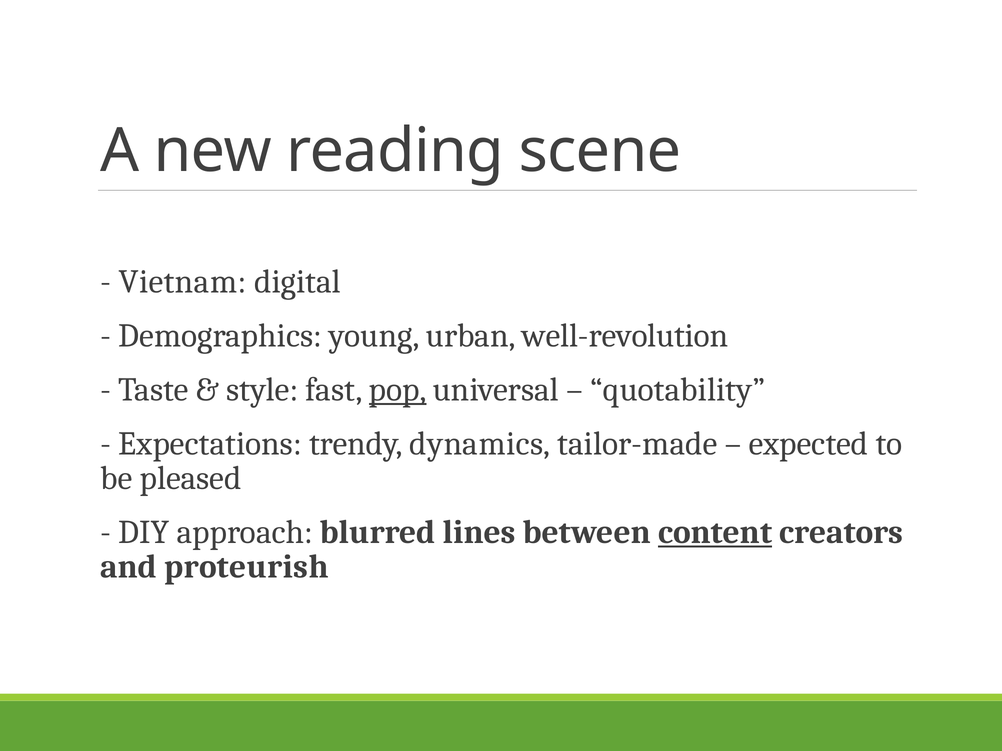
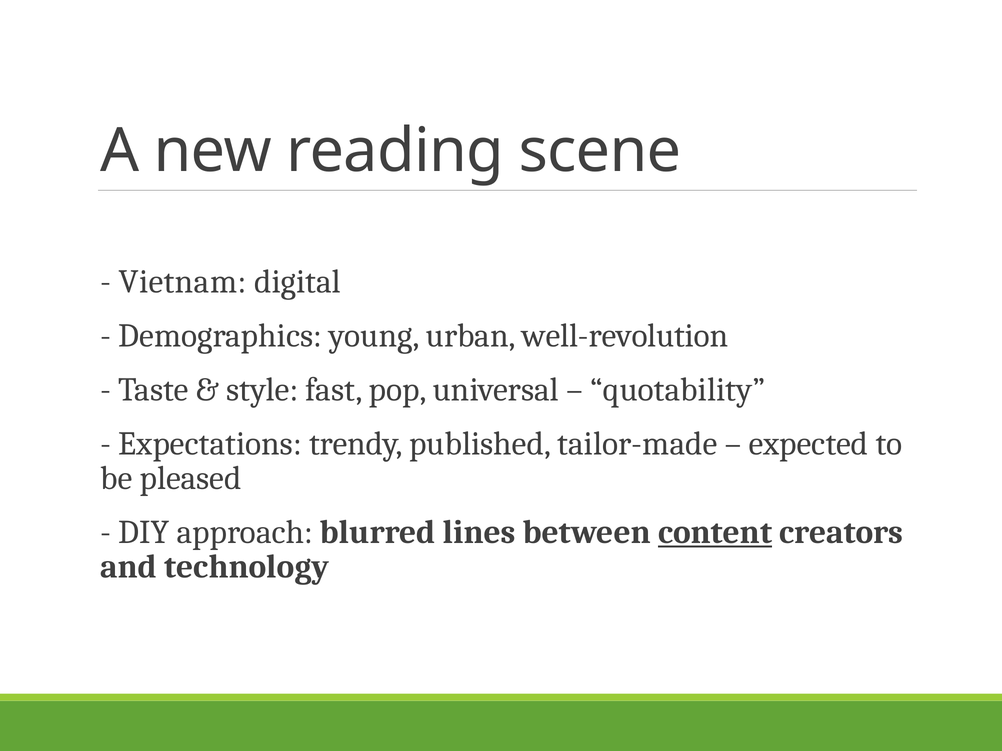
pop underline: present -> none (398, 390)
dynamics: dynamics -> published (480, 444)
proteurish: proteurish -> technology (247, 567)
